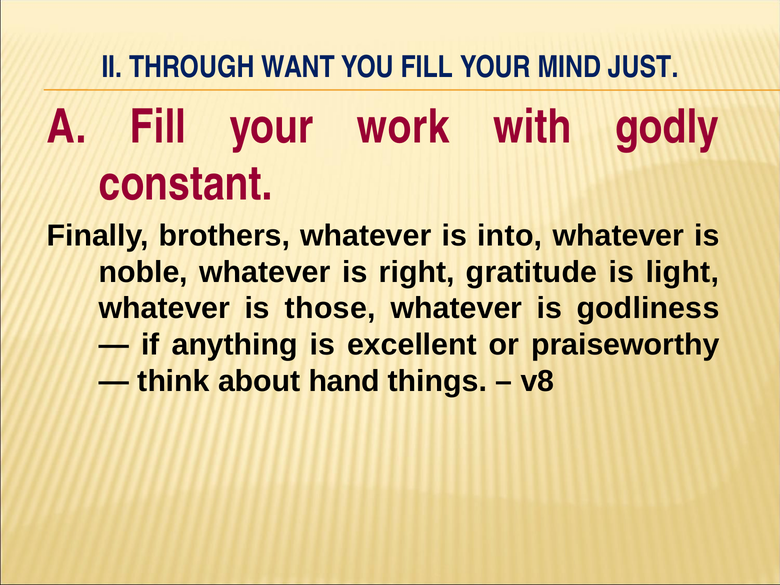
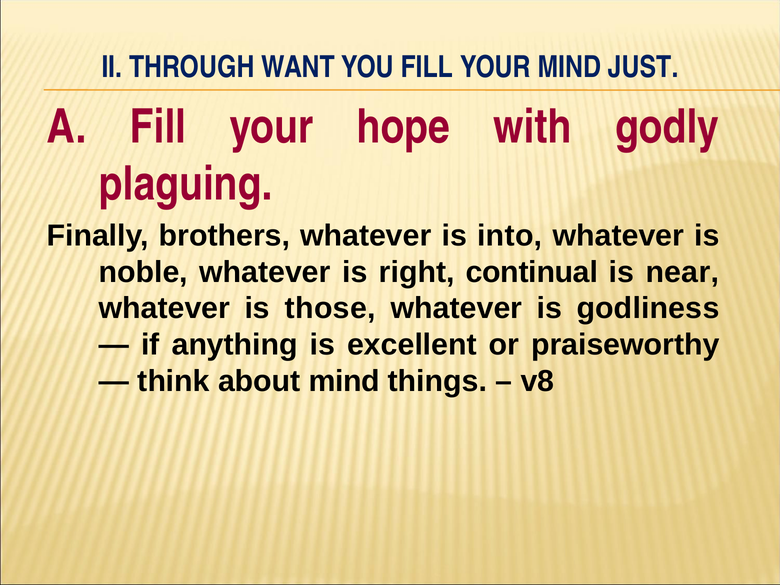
work: work -> hope (403, 127)
constant: constant -> plaguing (186, 184)
gratitude: gratitude -> continual (532, 272)
light: light -> near (682, 272)
about hand: hand -> mind (344, 381)
